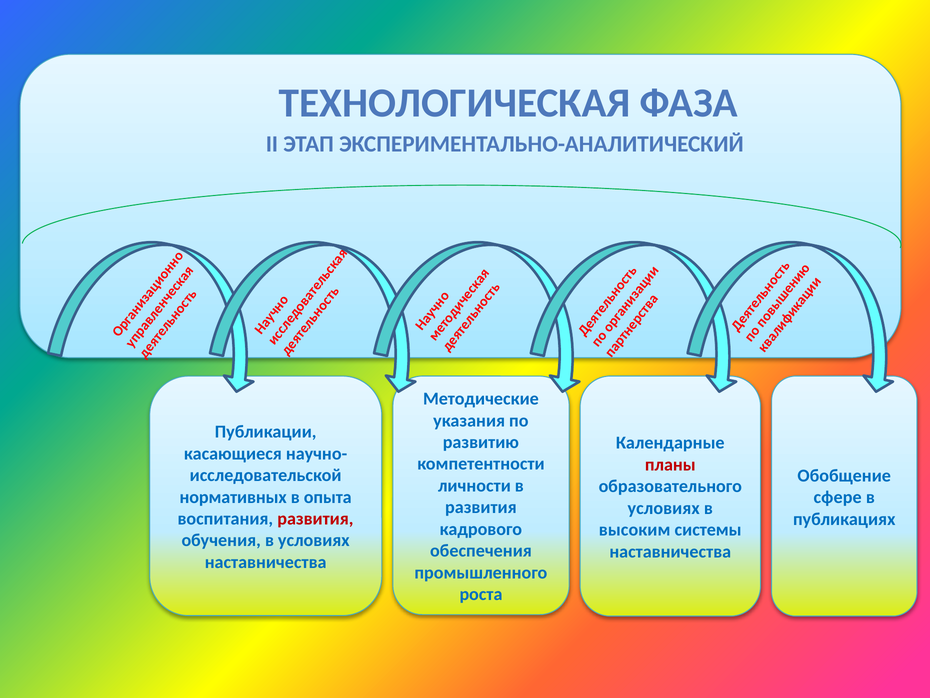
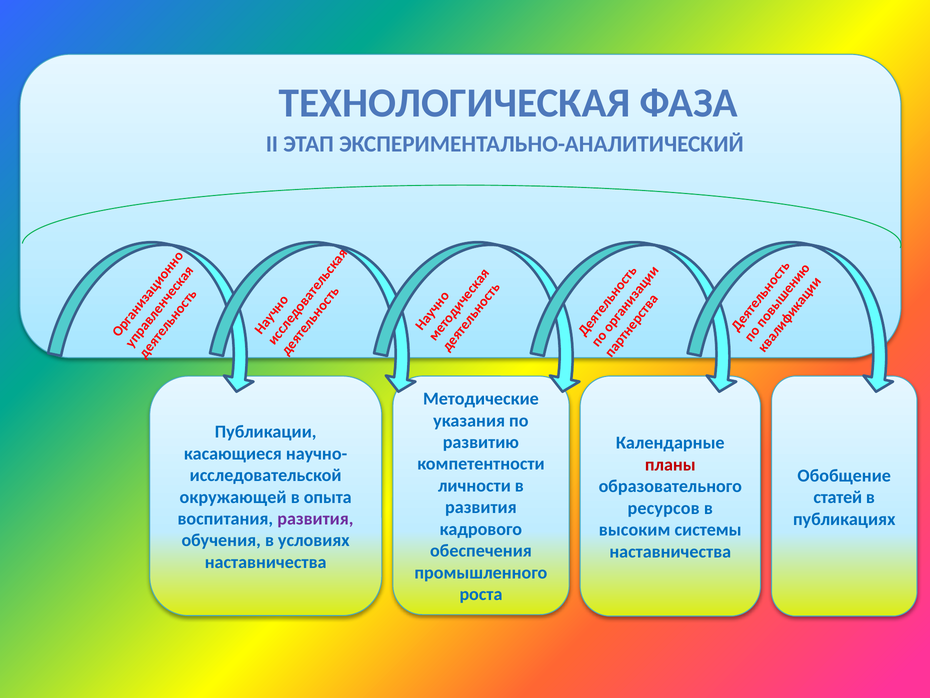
нормативных: нормативных -> окружающей (233, 497)
сфере: сфере -> статей (838, 497)
условиях: условиях -> ресурсов (664, 508)
развития colour: red -> purple (315, 518)
